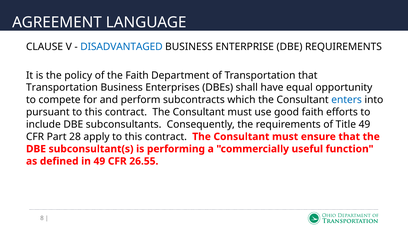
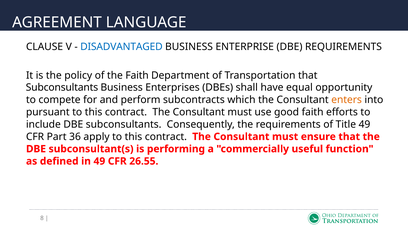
Transportation: Transportation -> Subconsultants (62, 87)
enters colour: blue -> orange (347, 100)
28: 28 -> 36 (75, 136)
